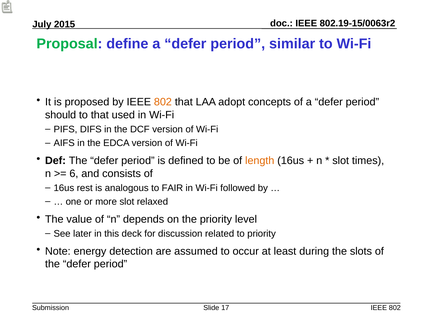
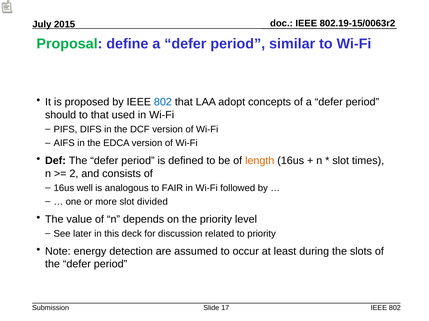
802 colour: orange -> blue (163, 102)
6: 6 -> 2 (74, 174)
rest: rest -> well (85, 188)
relaxed: relaxed -> divided (152, 202)
